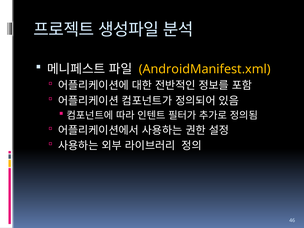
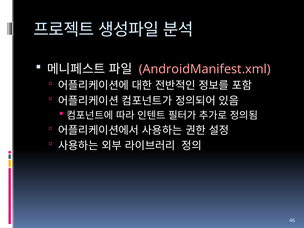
AndroidManifest.xml colour: yellow -> pink (205, 69)
